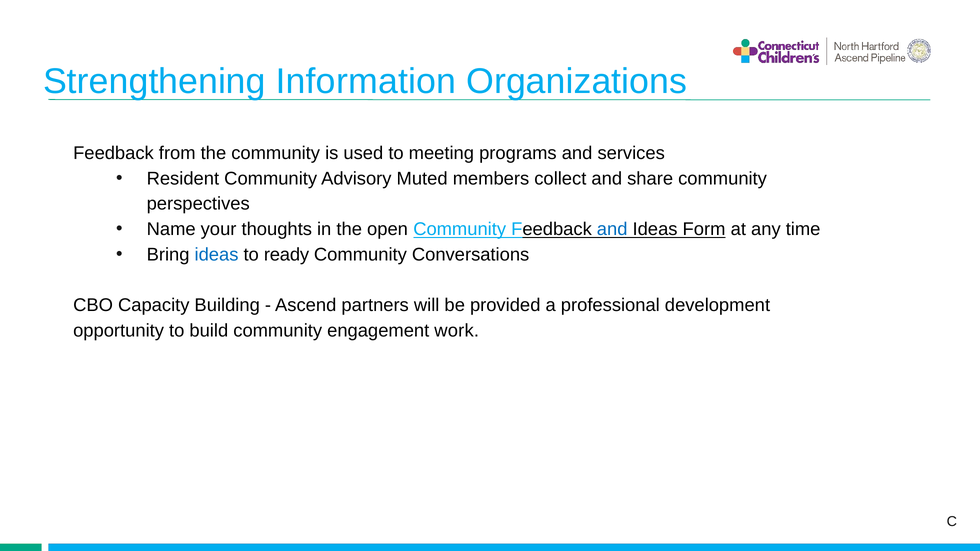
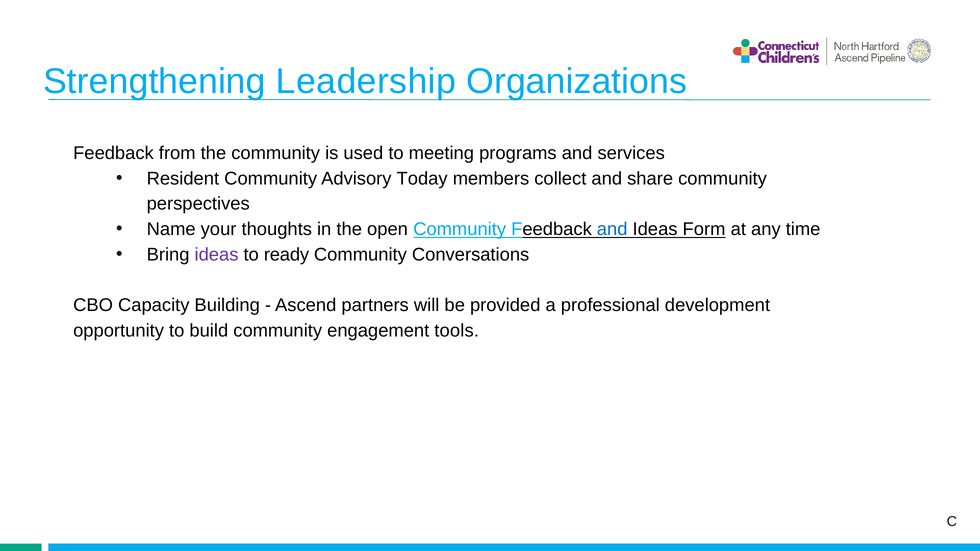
Information: Information -> Leadership (366, 81)
Muted: Muted -> Today (422, 179)
ideas colour: blue -> purple (217, 255)
work: work -> tools (457, 331)
